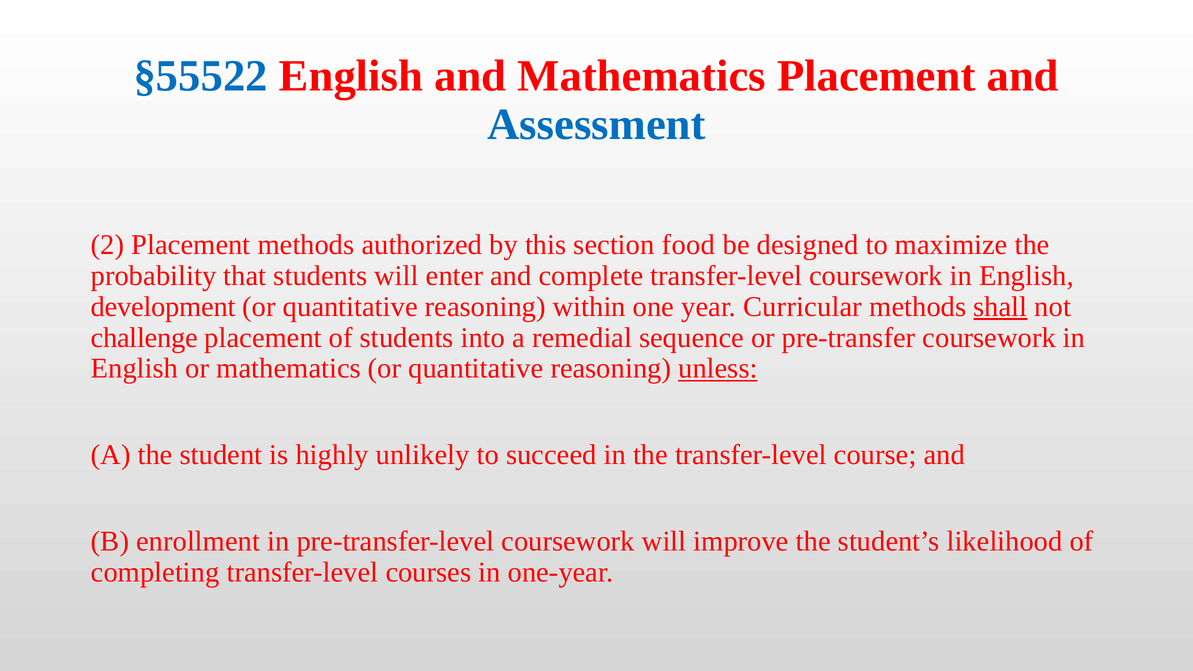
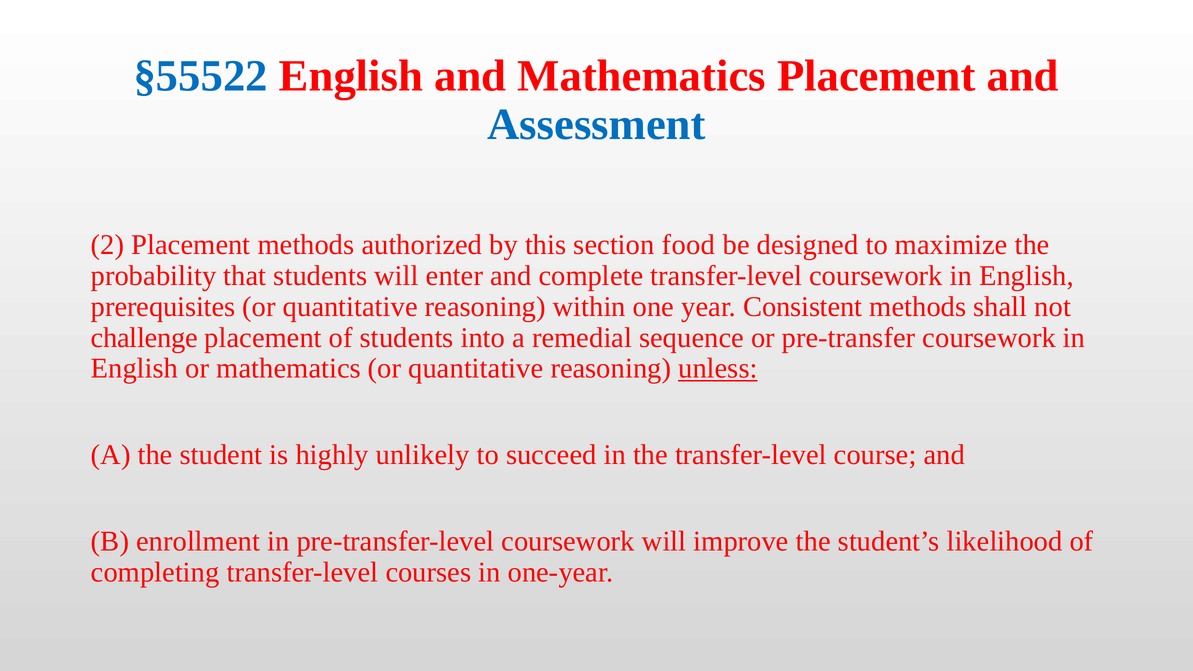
development: development -> prerequisites (163, 307)
Curricular: Curricular -> Consistent (803, 307)
shall underline: present -> none (1000, 307)
